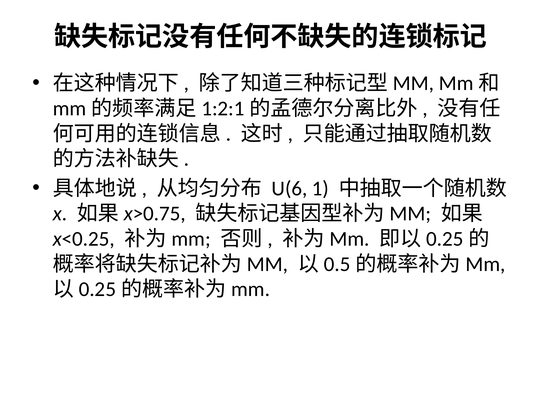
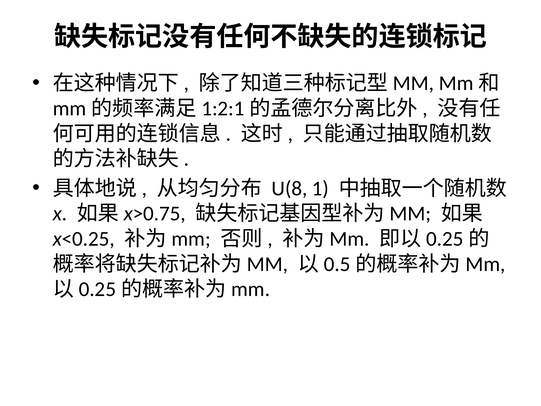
U(6: U(6 -> U(8 (289, 188)
